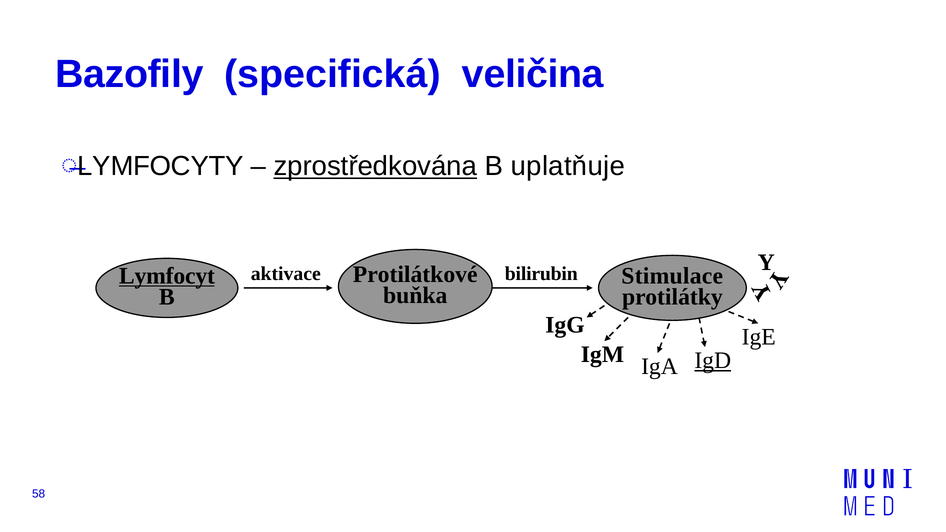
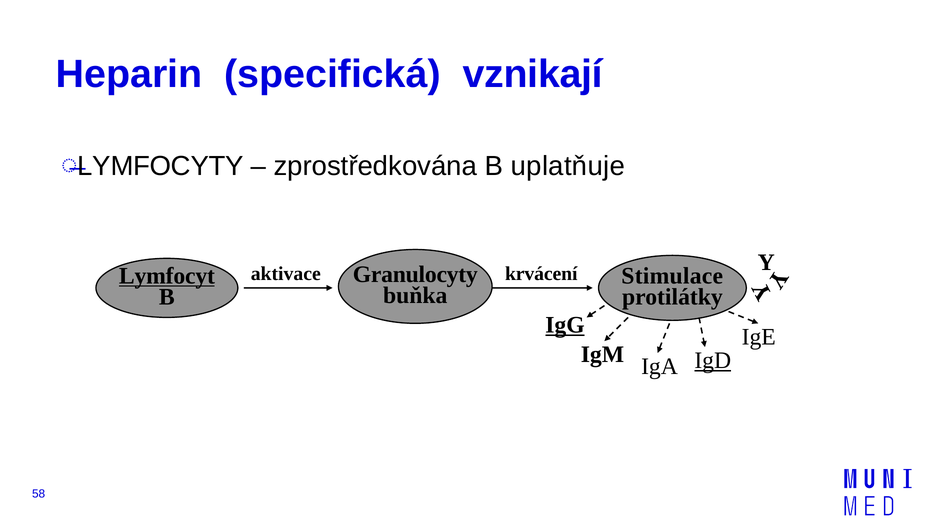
Bazofily: Bazofily -> Heparin (129, 74)
veličina: veličina -> vznikají (533, 74)
zprostředkována underline: present -> none (375, 166)
Protilátkové: Protilátkové -> Granulocyty (415, 274)
bilirubin: bilirubin -> krvácení (541, 274)
IgG underline: none -> present (565, 325)
